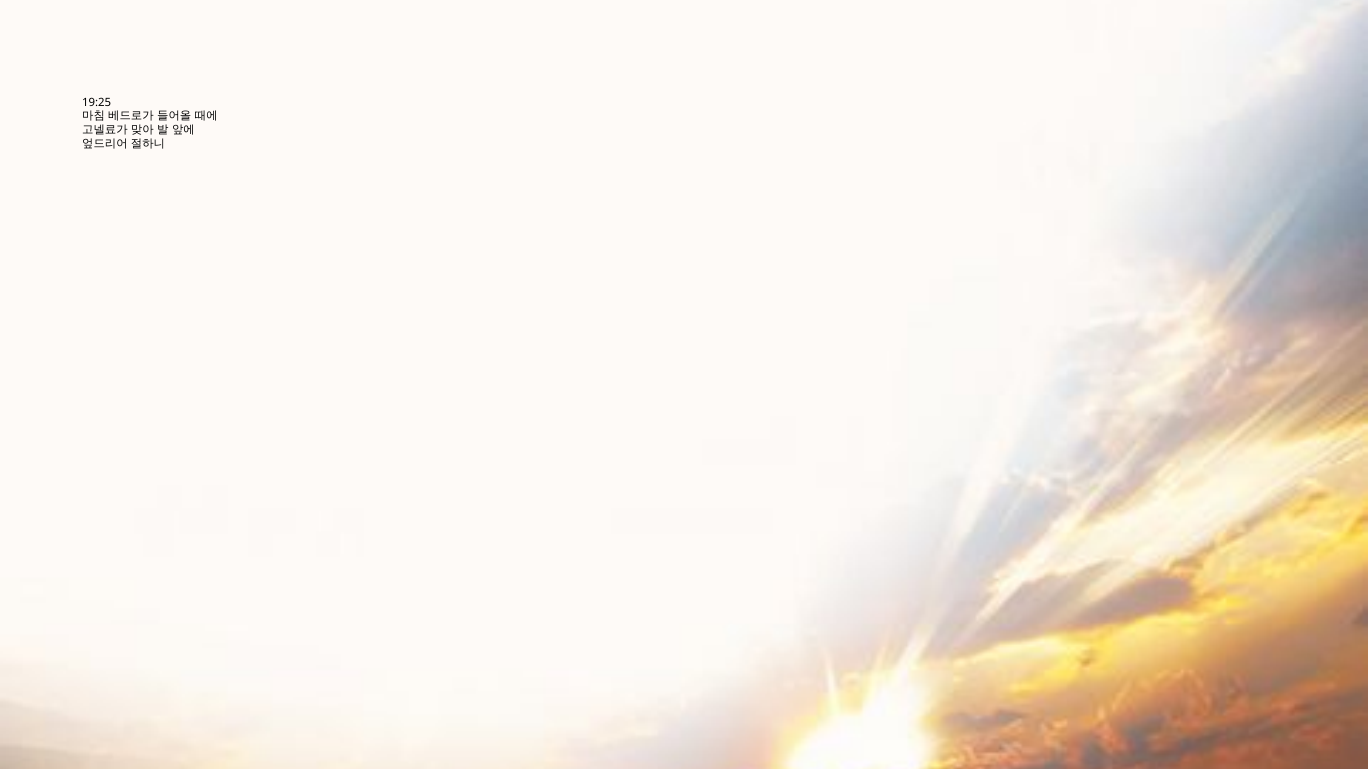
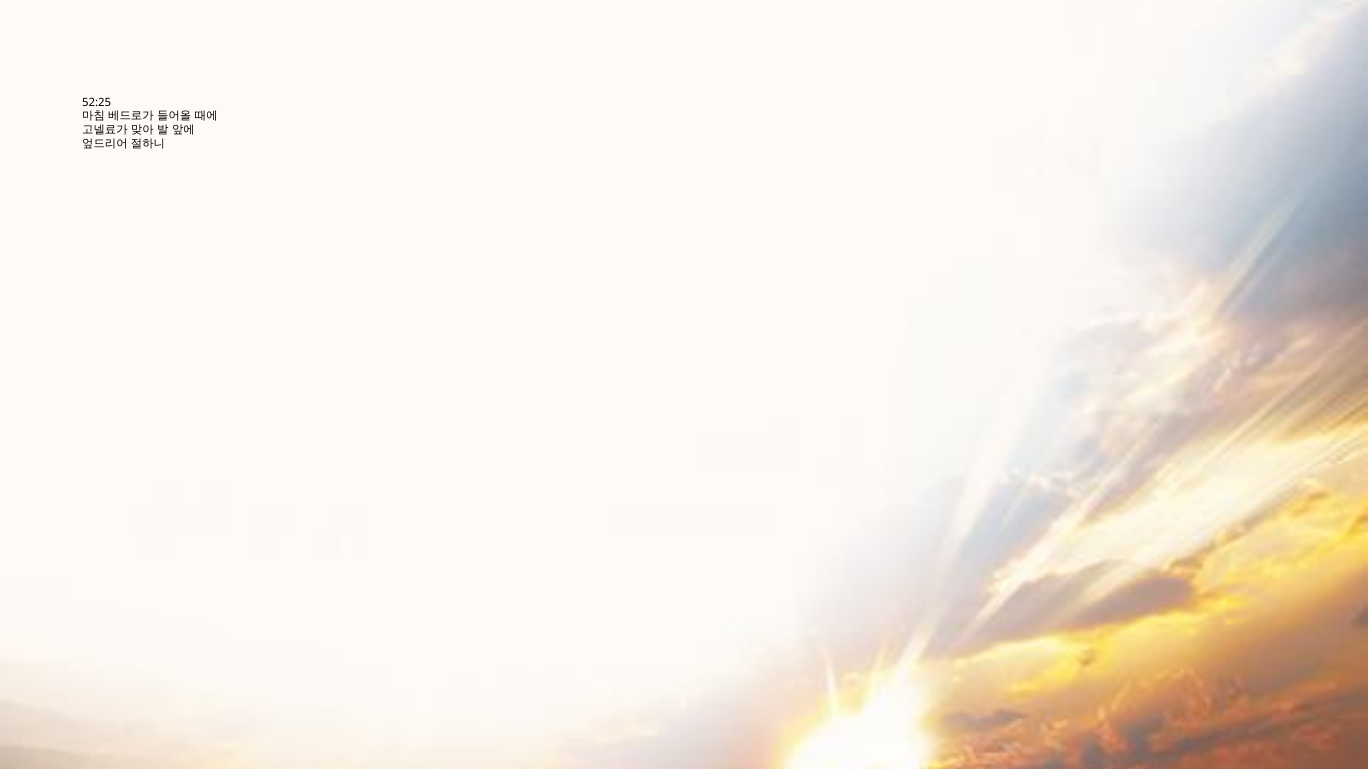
19:25: 19:25 -> 52:25 (97, 103)
